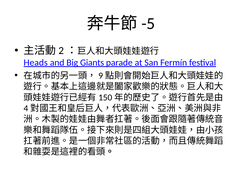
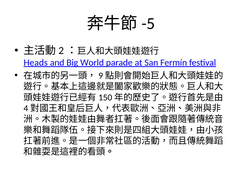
Giants: Giants -> World (92, 63)
